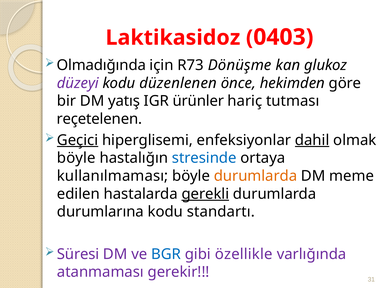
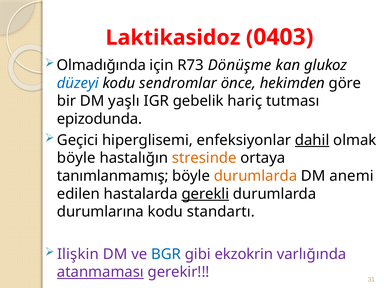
düzeyi colour: purple -> blue (78, 83)
düzenlenen: düzenlenen -> sendromlar (178, 83)
yatış: yatış -> yaşlı (124, 101)
ürünler: ürünler -> gebelik (198, 101)
reçetelenen: reçetelenen -> epizodunda (99, 119)
Geçici underline: present -> none (78, 140)
stresinde colour: blue -> orange (204, 158)
kullanılmaması: kullanılmaması -> tanımlanmamış (113, 176)
meme: meme -> anemi (352, 176)
Süresi: Süresi -> Ilişkin (78, 254)
özellikle: özellikle -> ekzokrin (244, 254)
atanmaması underline: none -> present (100, 272)
